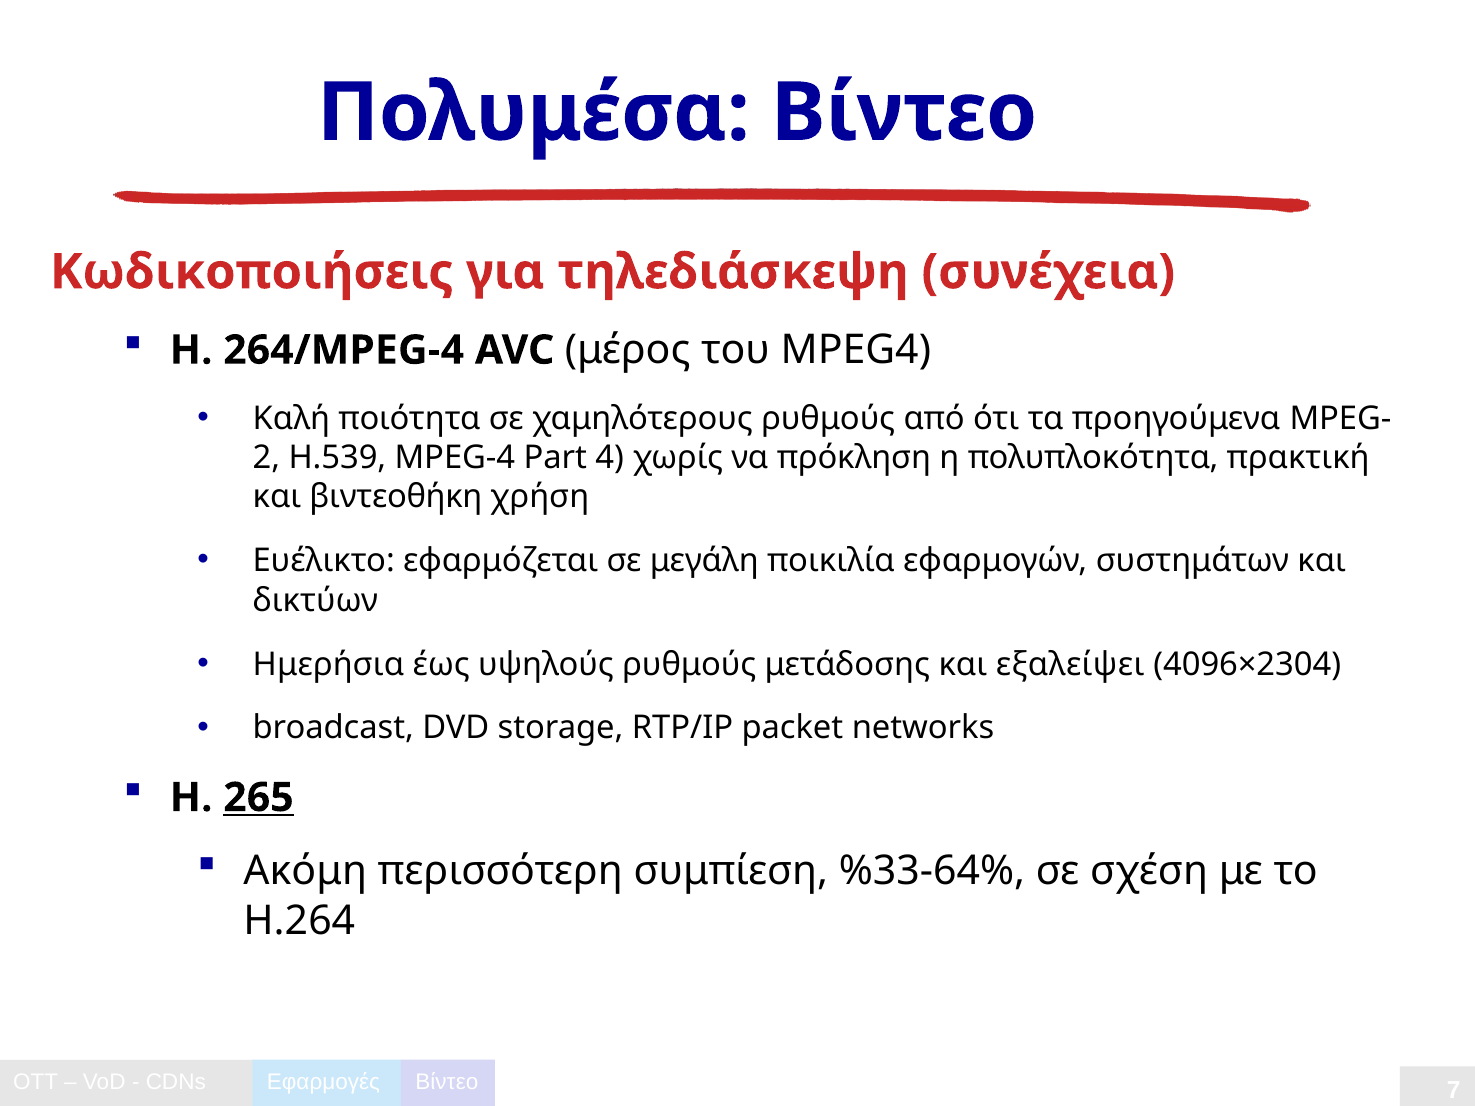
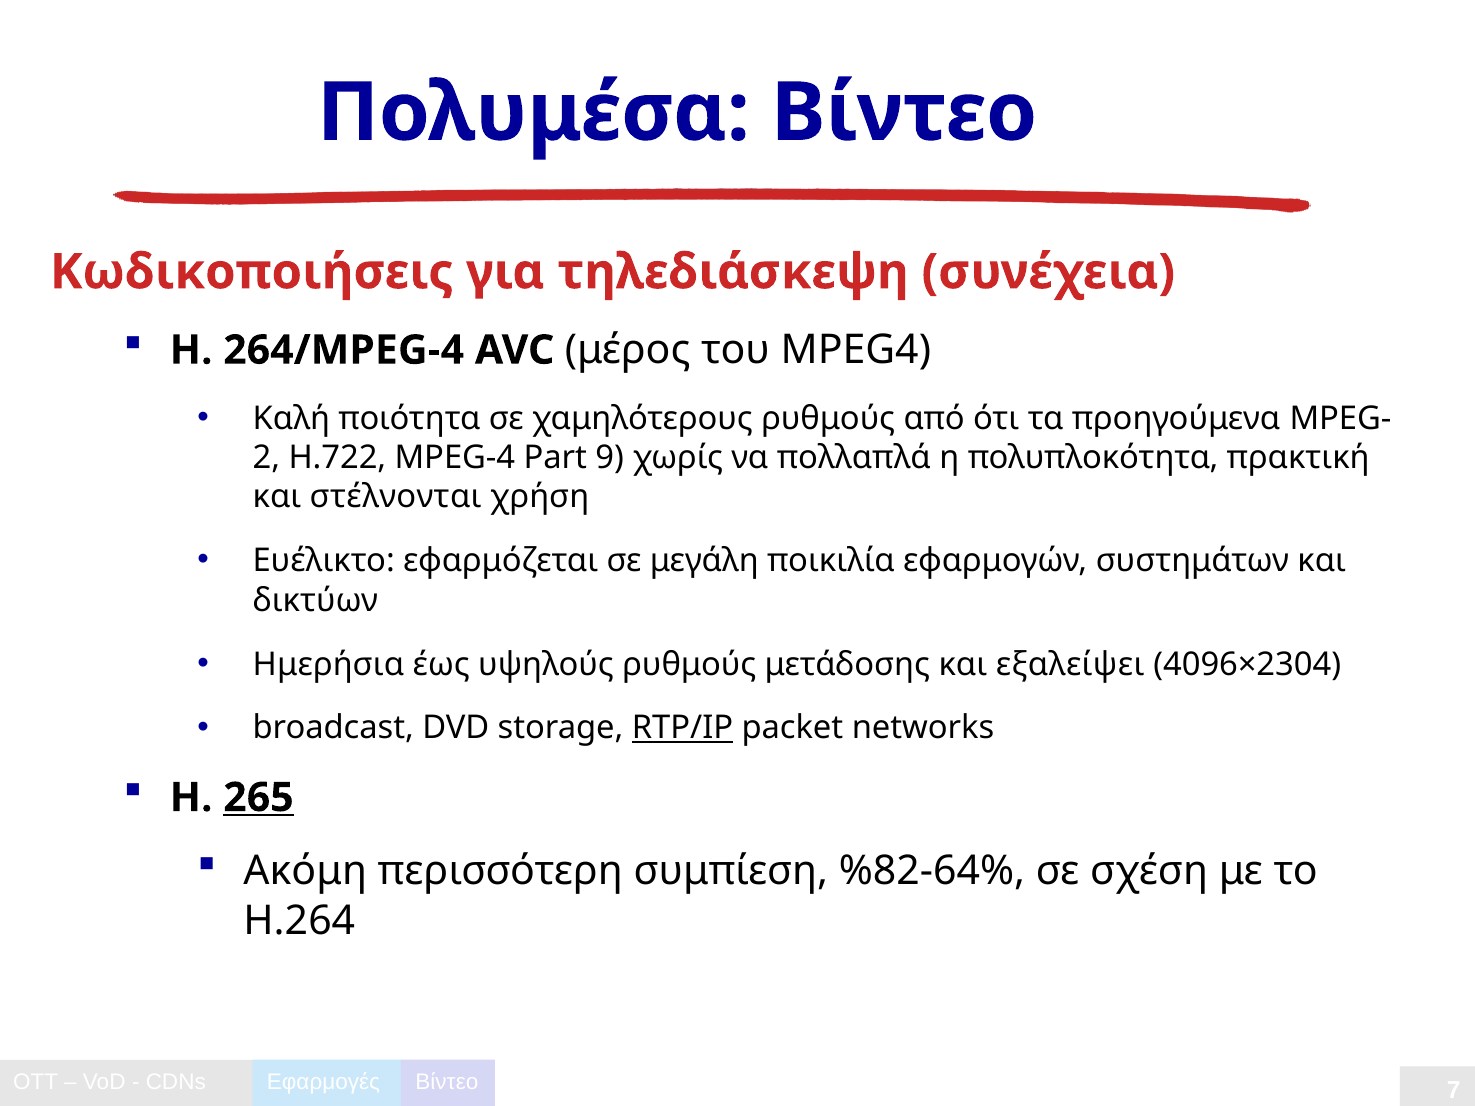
H.539: H.539 -> H.722 (337, 458)
4: 4 -> 9 (610, 458)
πρόκληση: πρόκληση -> πολλαπλά (854, 458)
βιντεοθήκη: βιντεοθήκη -> στέλνονται (396, 497)
RTP/IP underline: none -> present (682, 728)
%33-64%: %33-64% -> %82-64% (932, 872)
